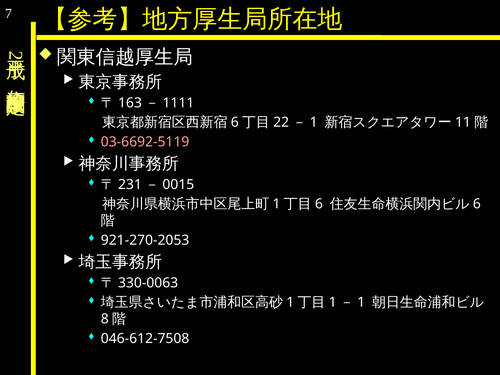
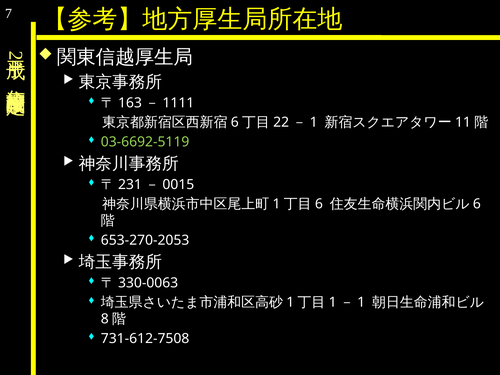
03-6692-5119 colour: pink -> light green (145, 142)
921-270-2053: 921-270-2053 -> 653-270-2053 (145, 240)
046-612-7508: 046-612-7508 -> 731-612-7508 (145, 339)
